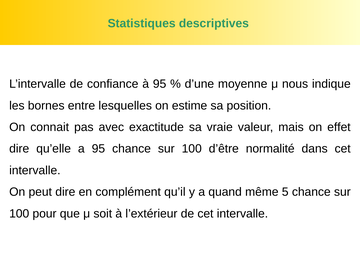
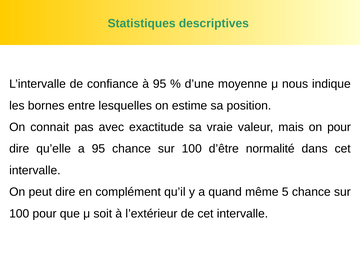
on effet: effet -> pour (339, 127)
